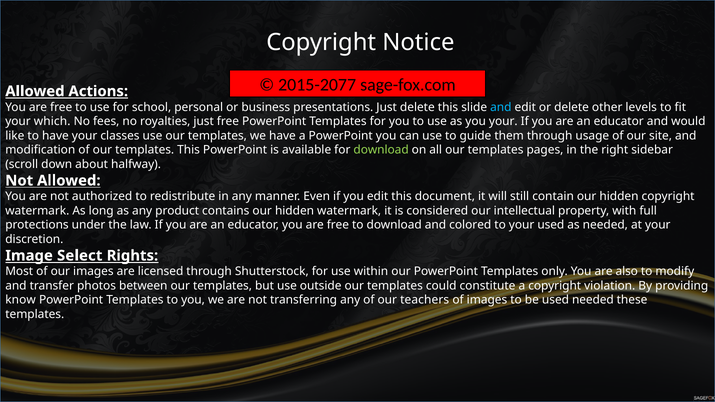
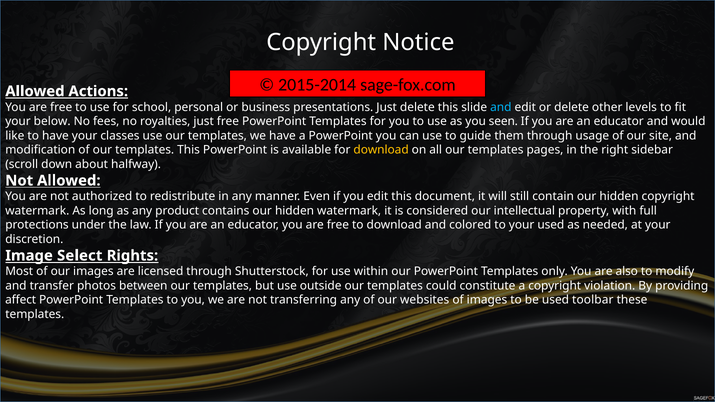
2015-2077: 2015-2077 -> 2015-2014 (317, 85)
which: which -> below (52, 121)
you your: your -> seen (503, 121)
download colour: light green -> yellow (381, 150)
know: know -> affect (21, 300)
teachers: teachers -> websites (425, 300)
used needed: needed -> toolbar (593, 300)
